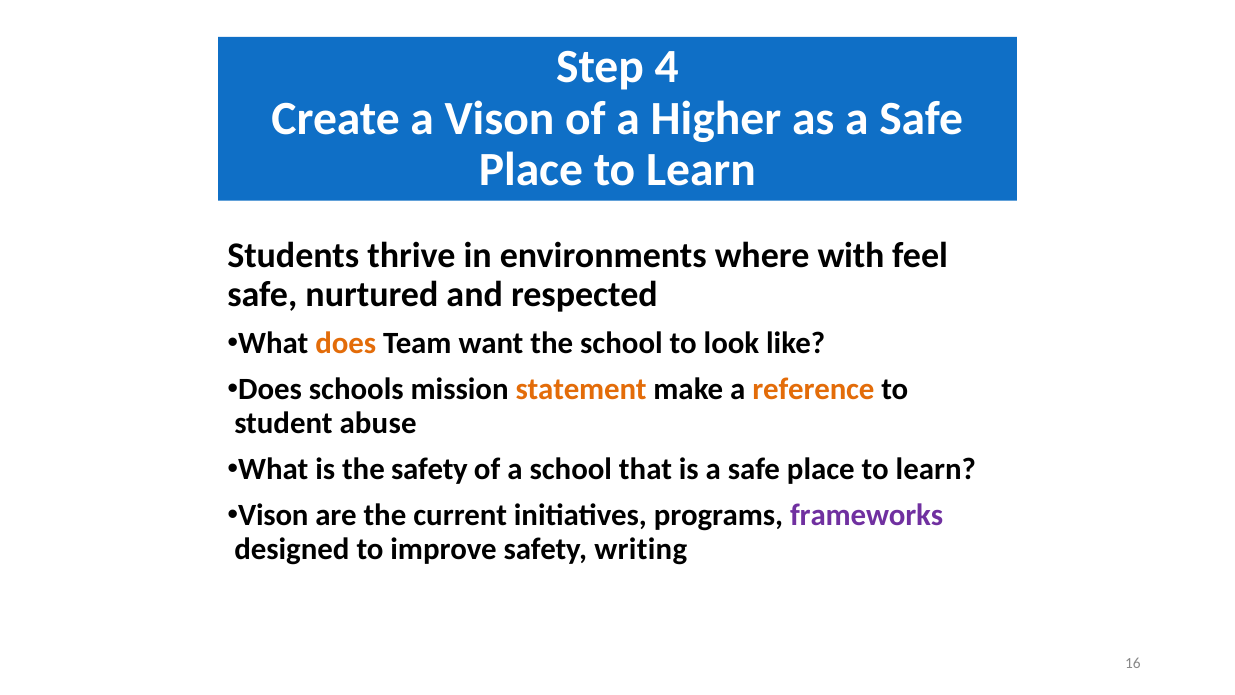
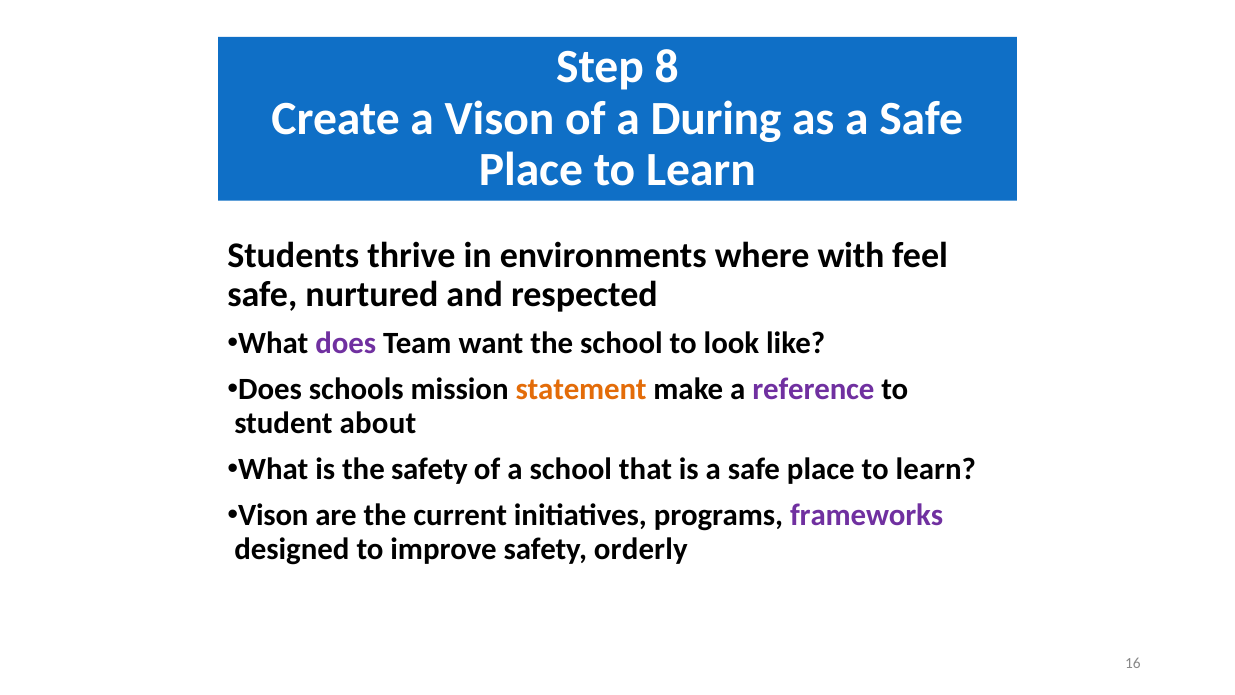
4: 4 -> 8 (667, 67)
Higher: Higher -> During (716, 119)
does colour: orange -> purple (346, 343)
reference colour: orange -> purple (813, 390)
abuse: abuse -> about (378, 423)
writing: writing -> orderly (641, 549)
